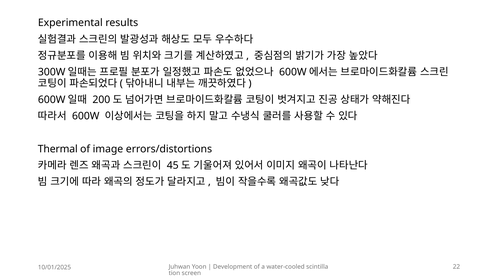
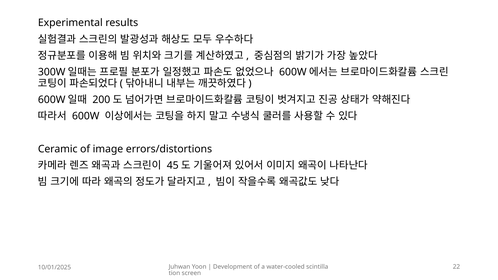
Thermal: Thermal -> Ceramic (58, 149)
